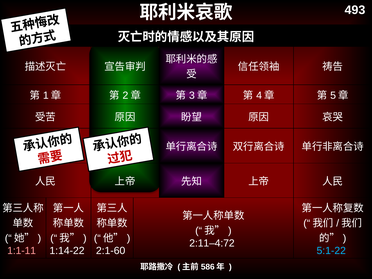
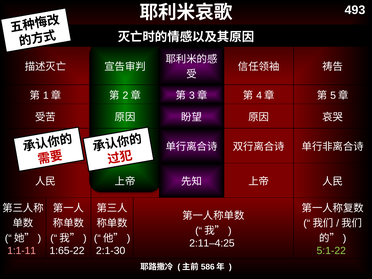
2:11–4:72: 2:11–4:72 -> 2:11–4:25 (212, 243)
1:14-22: 1:14-22 -> 1:65-22 (67, 251)
2:1-60: 2:1-60 -> 2:1-30 (111, 251)
5:1-22 colour: light blue -> light green (331, 251)
